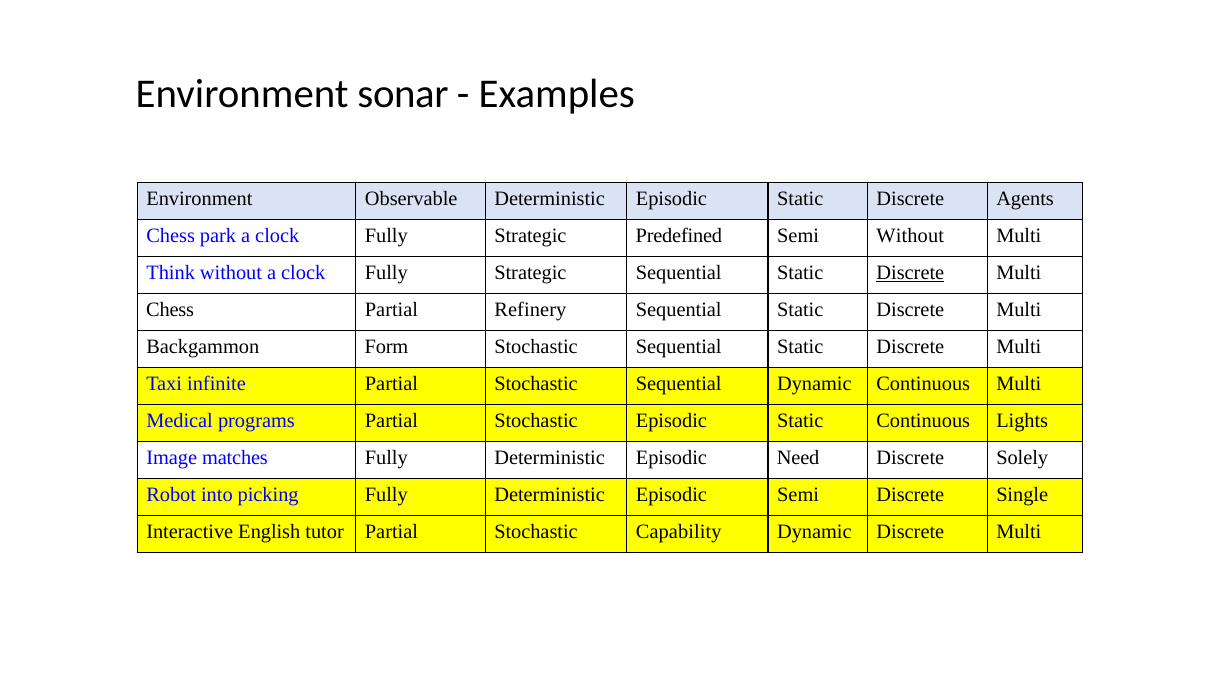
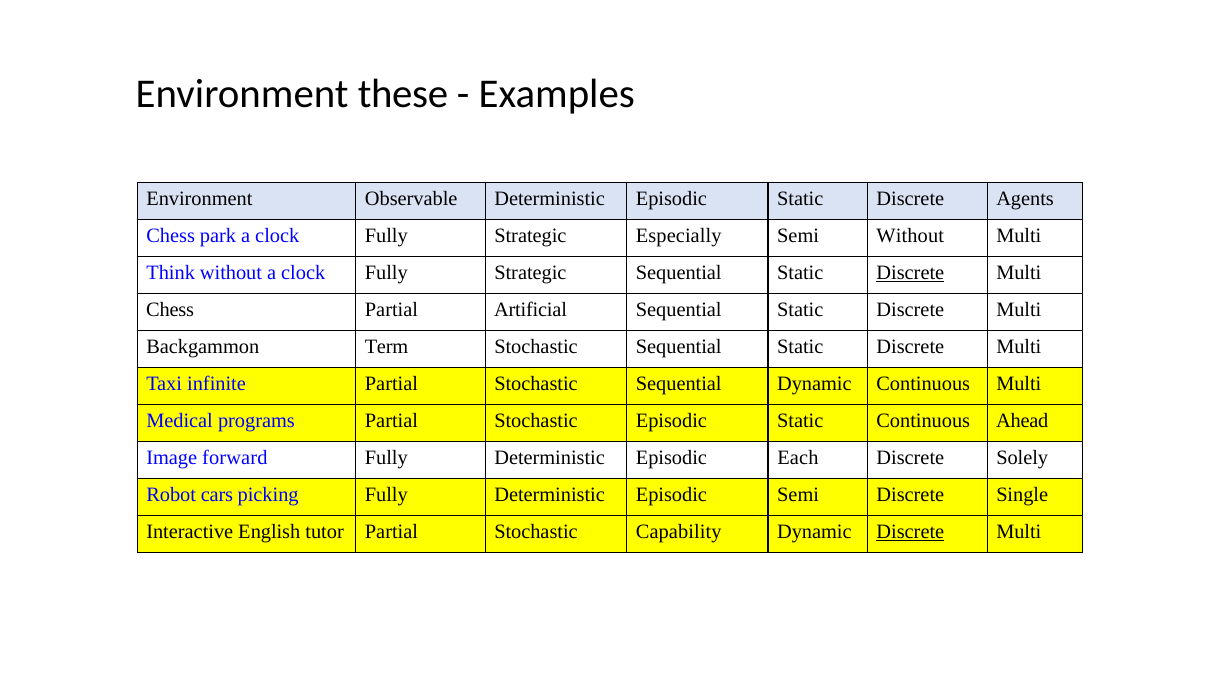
sonar: sonar -> these (403, 94)
Predefined: Predefined -> Especially (679, 236)
Refinery: Refinery -> Artificial (531, 310)
Form: Form -> Term (387, 347)
Lights: Lights -> Ahead (1022, 421)
matches: matches -> forward (235, 458)
Need: Need -> Each (798, 458)
into: into -> cars (217, 495)
Discrete underline: none -> present (910, 532)
